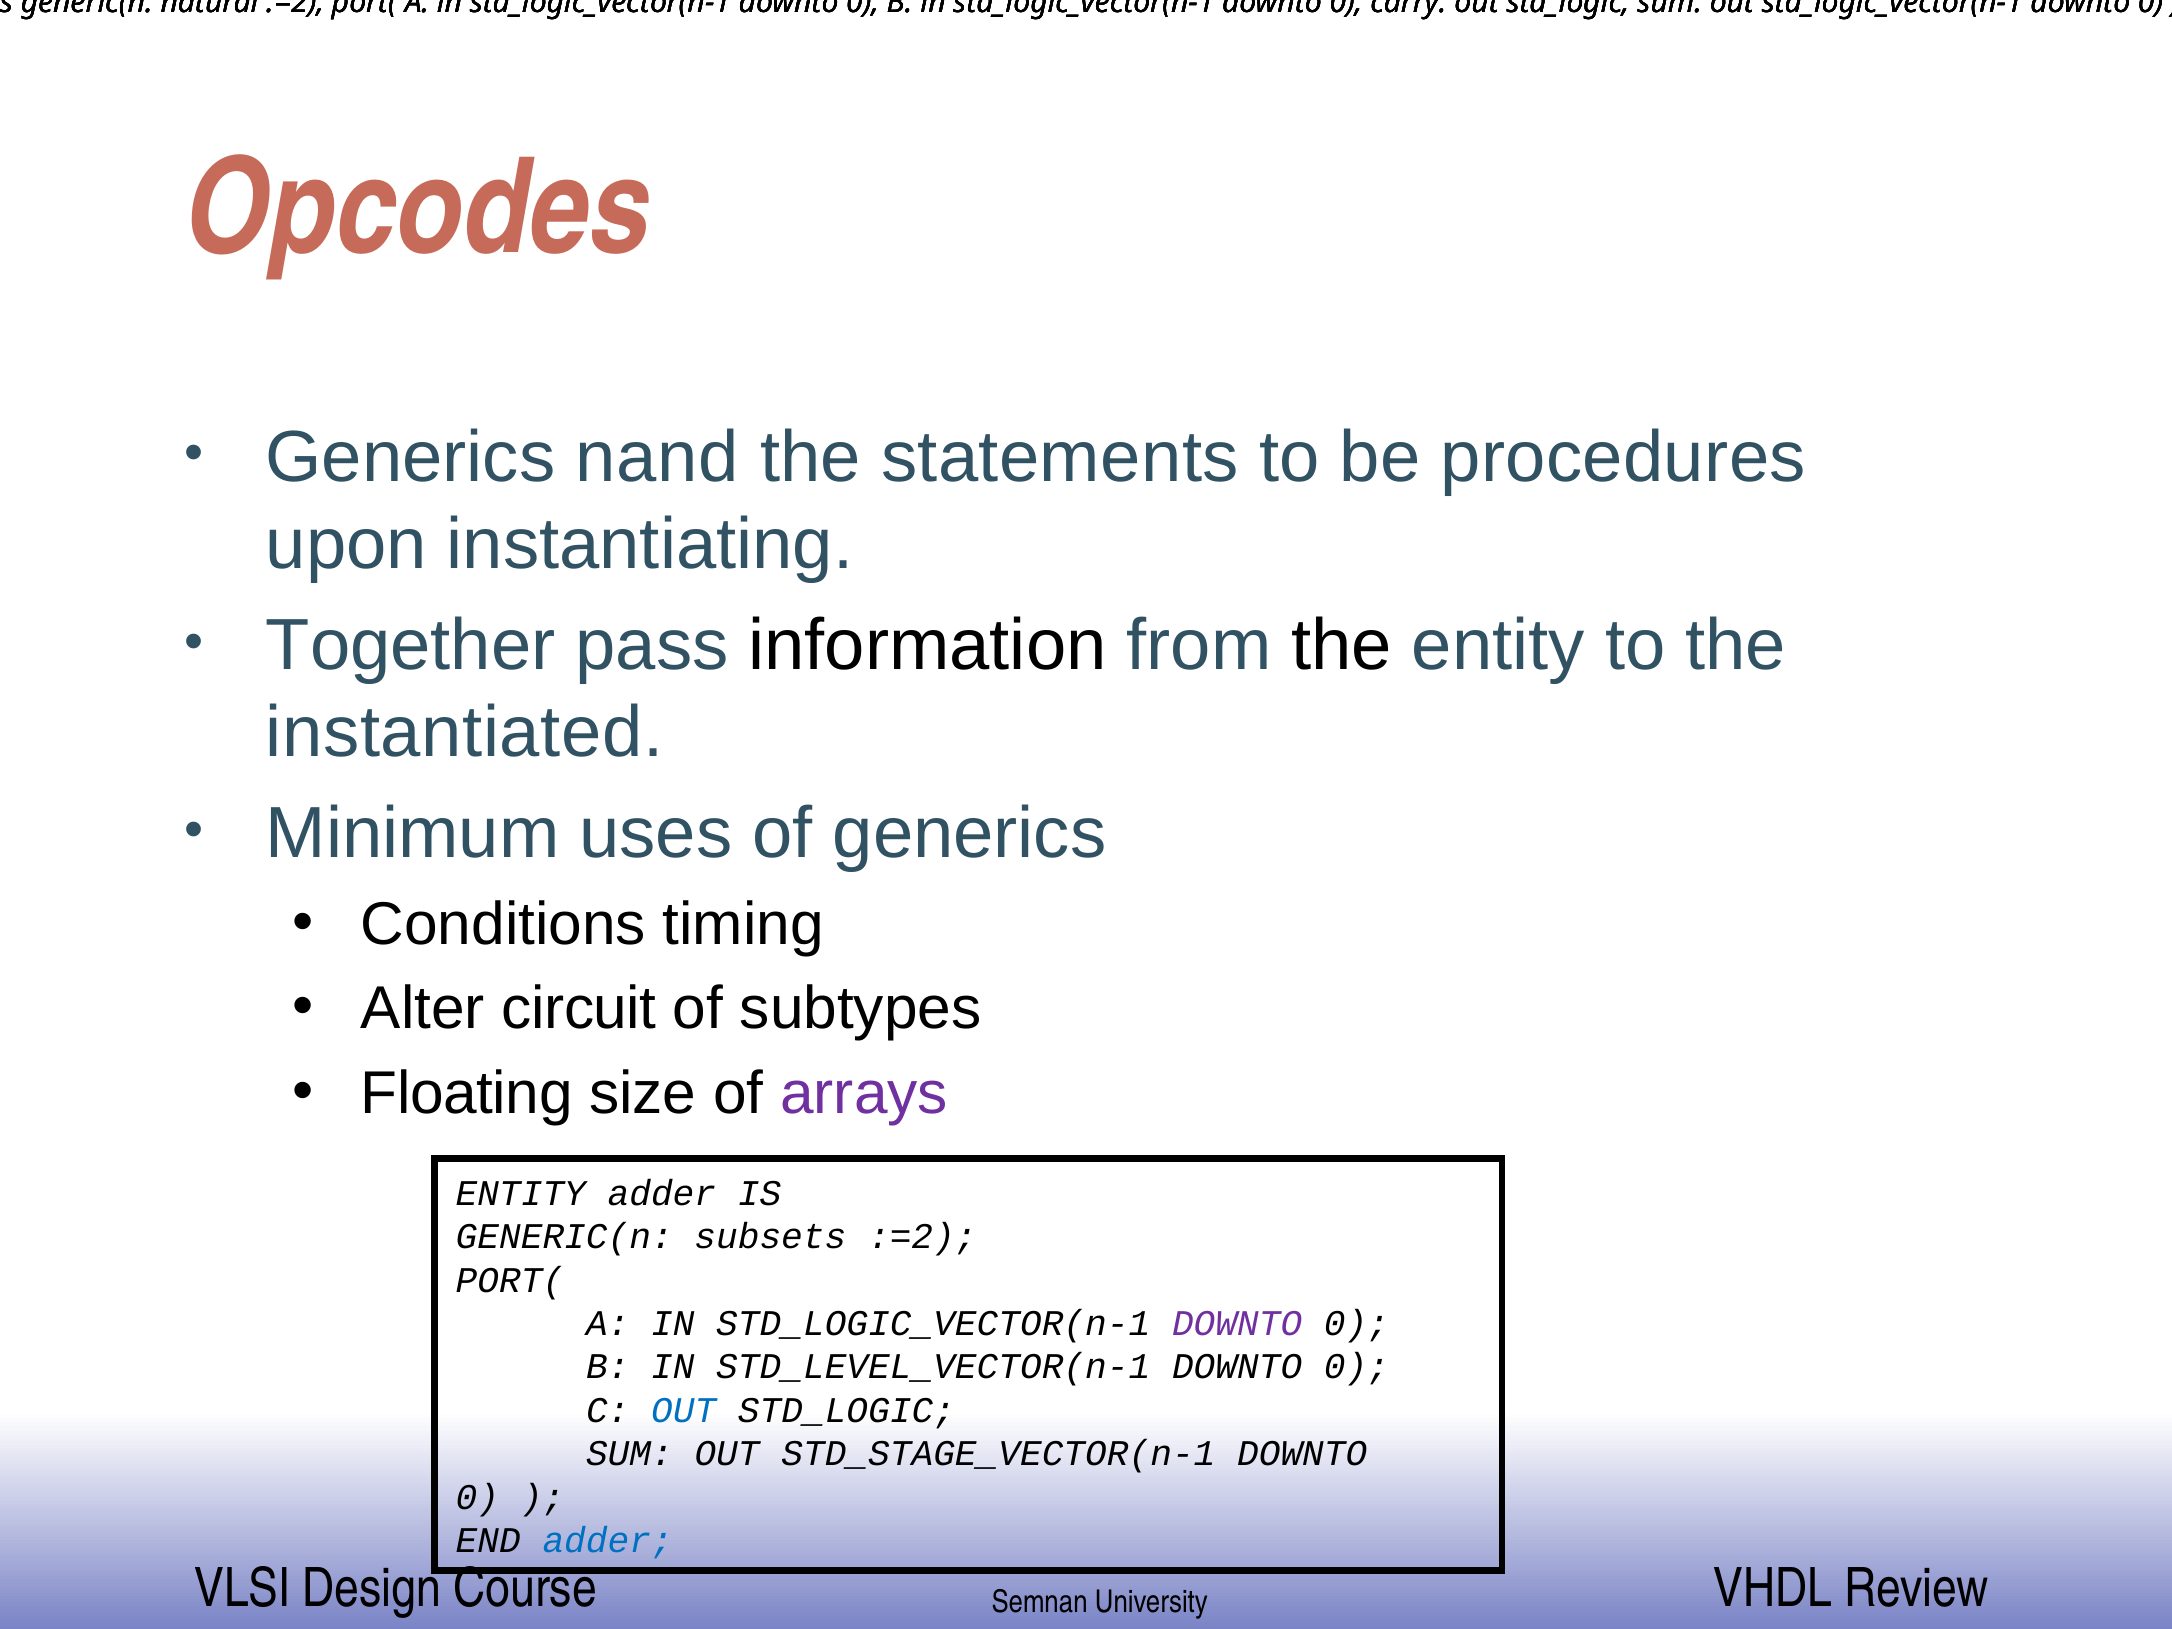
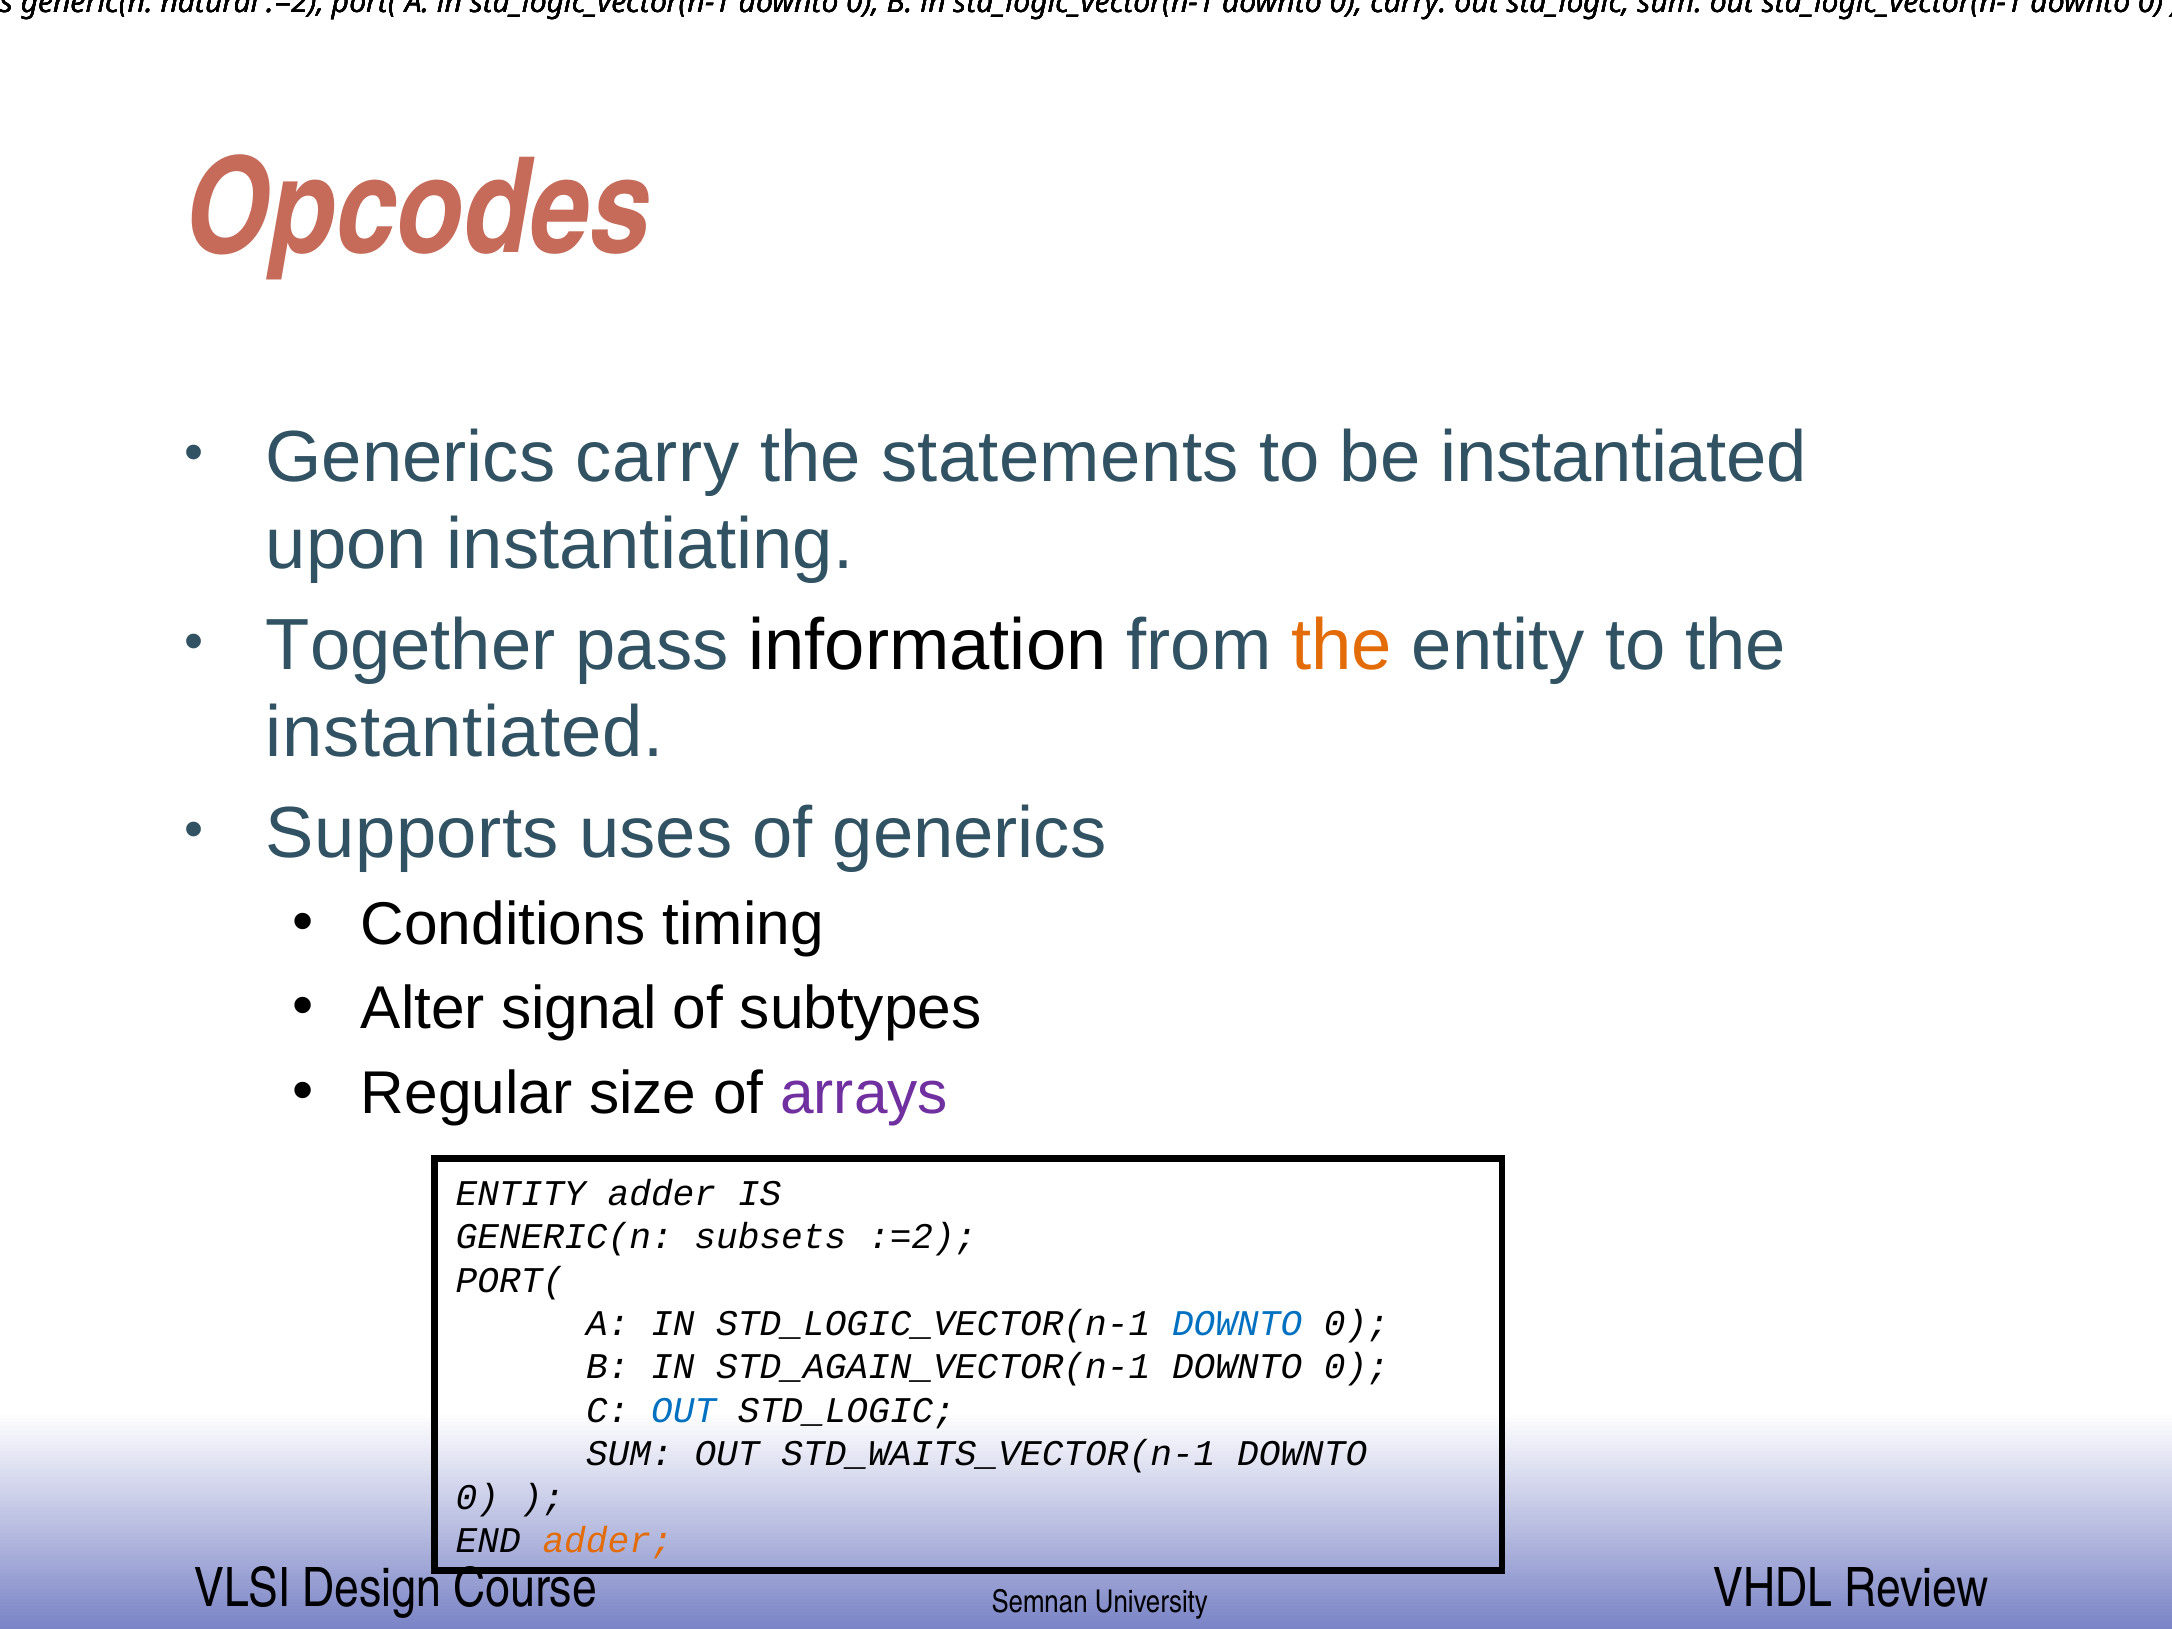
Generics nand: nand -> carry (658, 457)
be procedures: procedures -> instantiated (1624, 457)
the colour: black -> orange (1342, 645)
Minimum: Minimum -> Supports (412, 834)
circuit: circuit -> signal (579, 1009)
Floating: Floating -> Regular (467, 1094)
DOWNTO colour: purple -> blue (1237, 1324)
STD_LEVEL_VECTOR(n-1: STD_LEVEL_VECTOR(n-1 -> STD_AGAIN_VECTOR(n-1 (933, 1367)
STD_STAGE_VECTOR(n-1: STD_STAGE_VECTOR(n-1 -> STD_WAITS_VECTOR(n-1 (998, 1454)
adder colour: blue -> orange (608, 1541)
